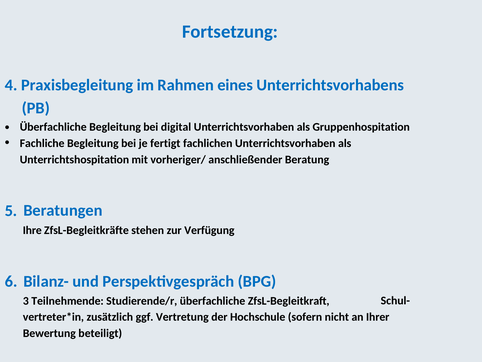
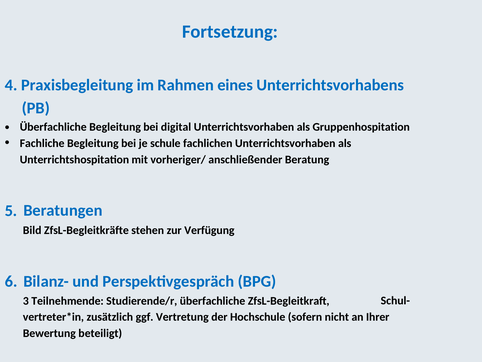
fertigt: fertigt -> schule (165, 143)
Ihre: Ihre -> Bild (32, 230)
